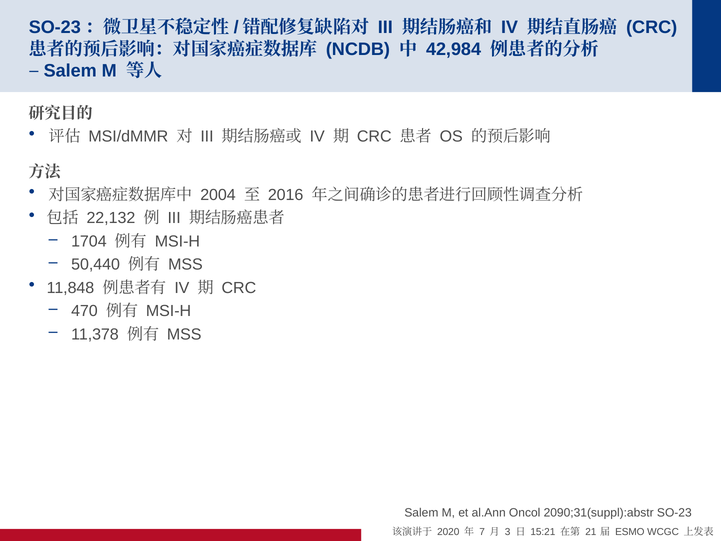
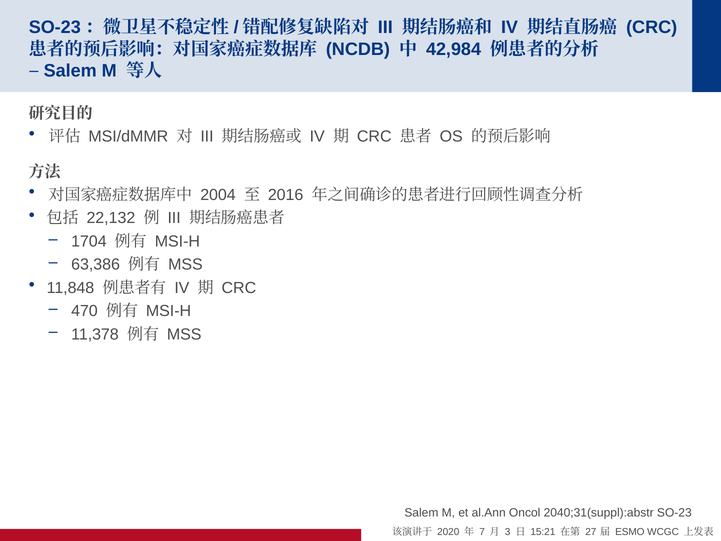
50,440: 50,440 -> 63,386 (96, 265)
2090;31(suppl):abstr: 2090;31(suppl):abstr -> 2040;31(suppl):abstr (599, 513)
21: 21 -> 27 (591, 532)
